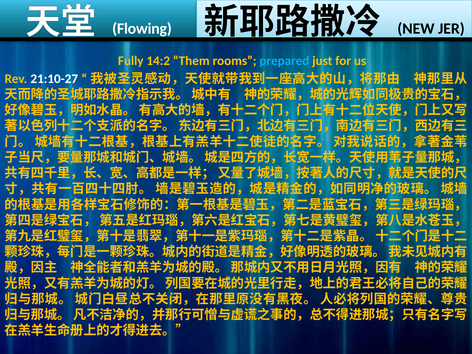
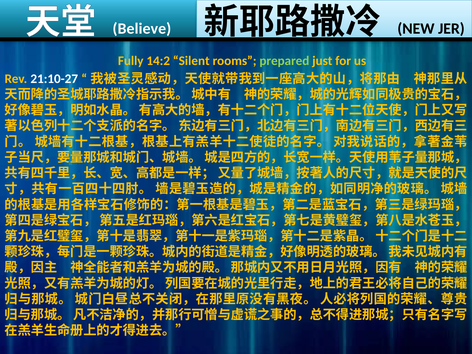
Flowing: Flowing -> Believe (142, 29)
Them: Them -> Silent (191, 61)
prepared colour: light blue -> light green (284, 61)
